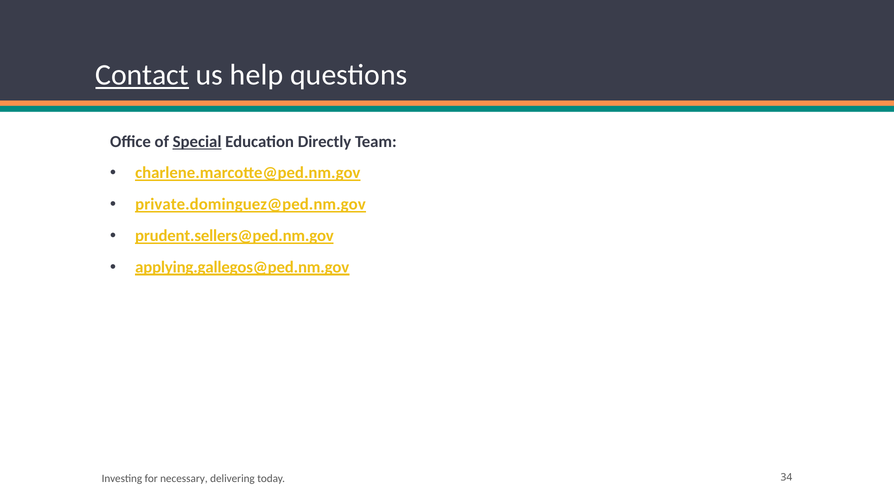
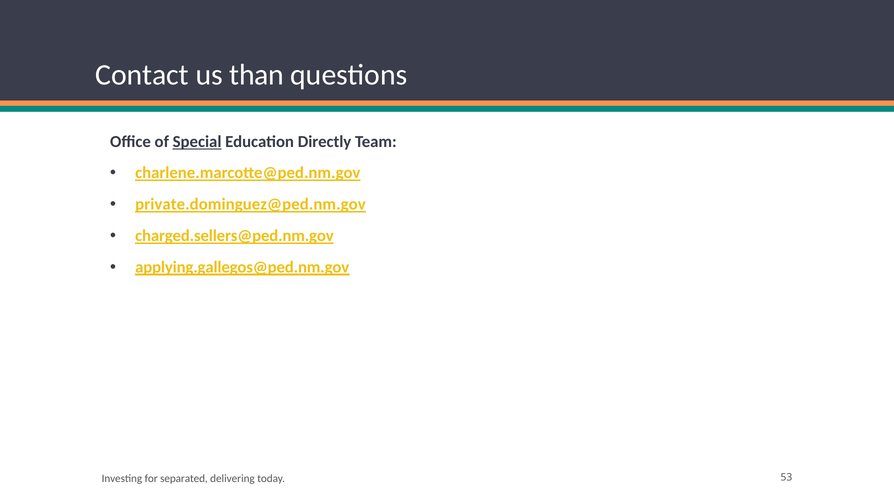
Contact underline: present -> none (142, 75)
help: help -> than (257, 75)
prudent.sellers@ped.nm.gov: prudent.sellers@ped.nm.gov -> charged.sellers@ped.nm.gov (234, 236)
necessary: necessary -> separated (184, 478)
34: 34 -> 53 (786, 477)
